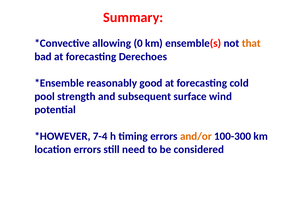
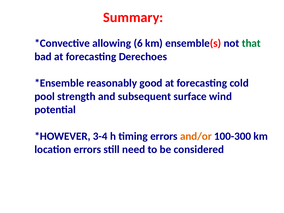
0: 0 -> 6 (138, 43)
that colour: orange -> green (251, 43)
7-4: 7-4 -> 3-4 (100, 136)
